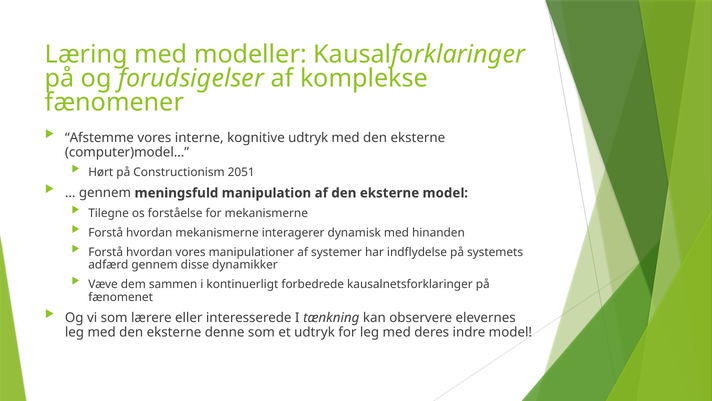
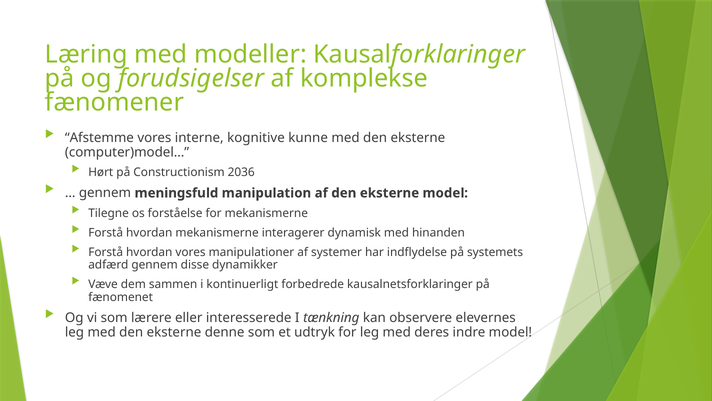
kognitive udtryk: udtryk -> kunne (308, 138)
2051: 2051 -> 2036 (241, 172)
